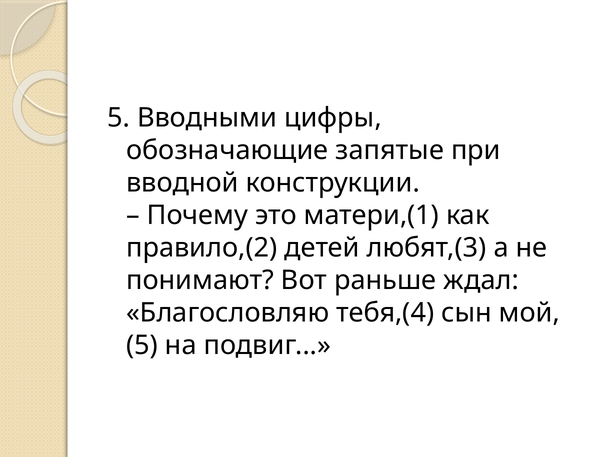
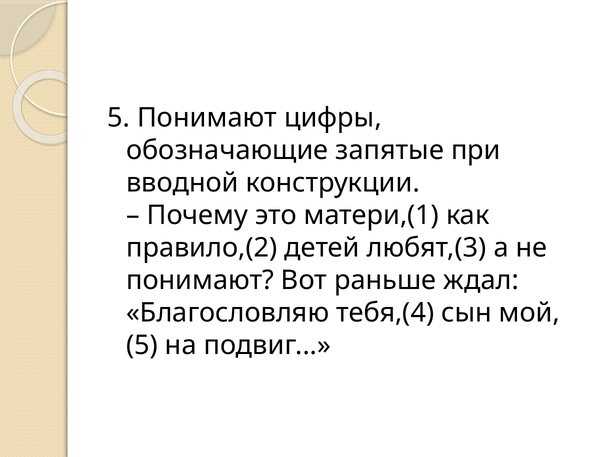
5 Вводными: Вводными -> Понимают (207, 118)
